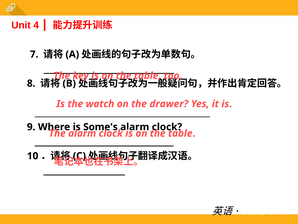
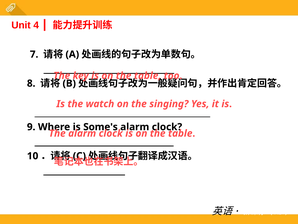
drawer: drawer -> singing (169, 104)
